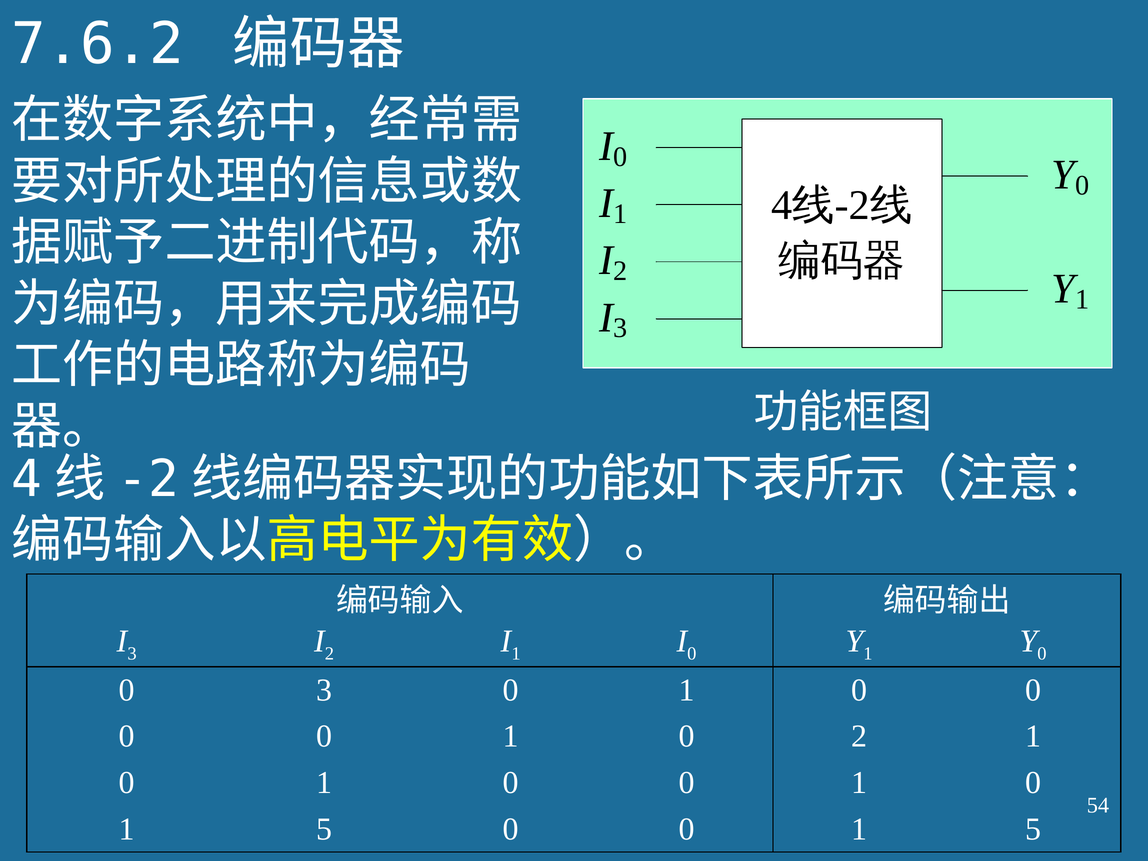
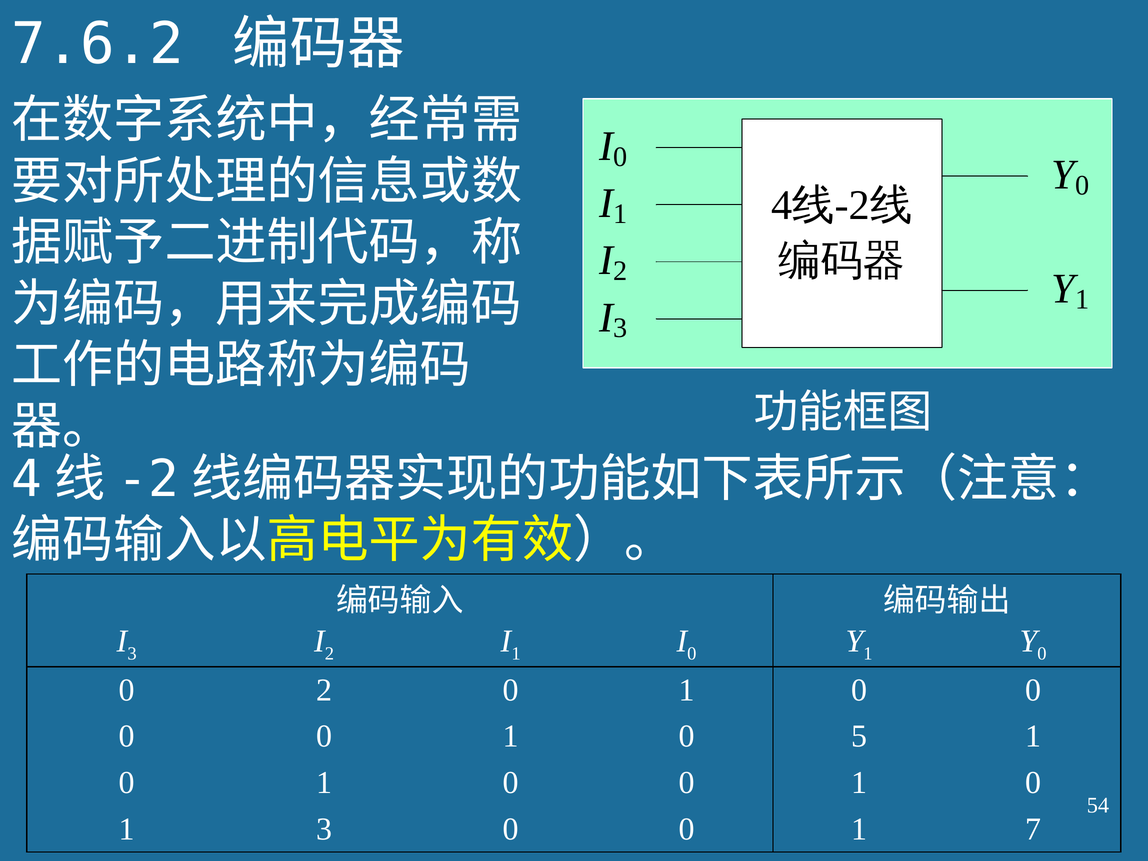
0 3: 3 -> 2 (324, 690)
0 2: 2 -> 5 (859, 736)
5: 5 -> 3 (324, 829)
0 0 1 5: 5 -> 7 (1033, 829)
